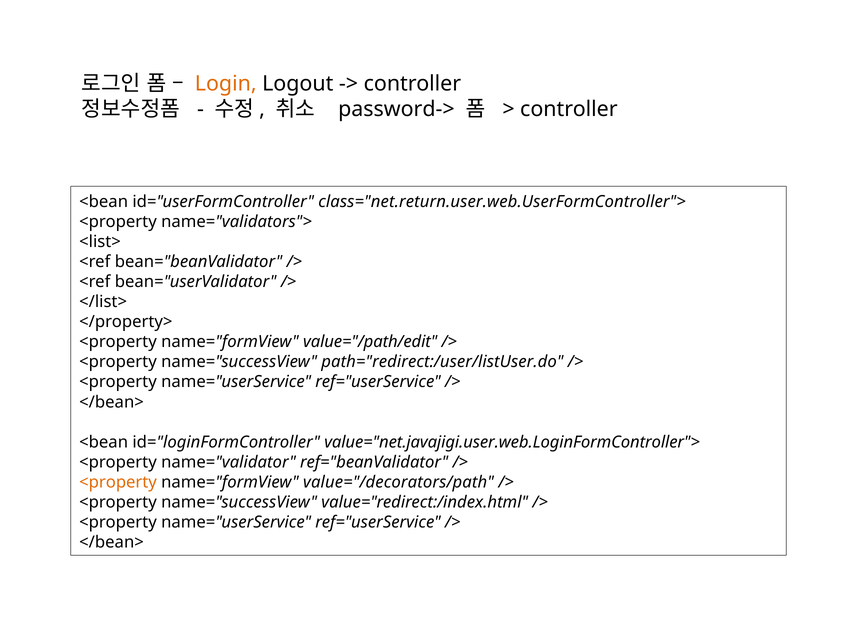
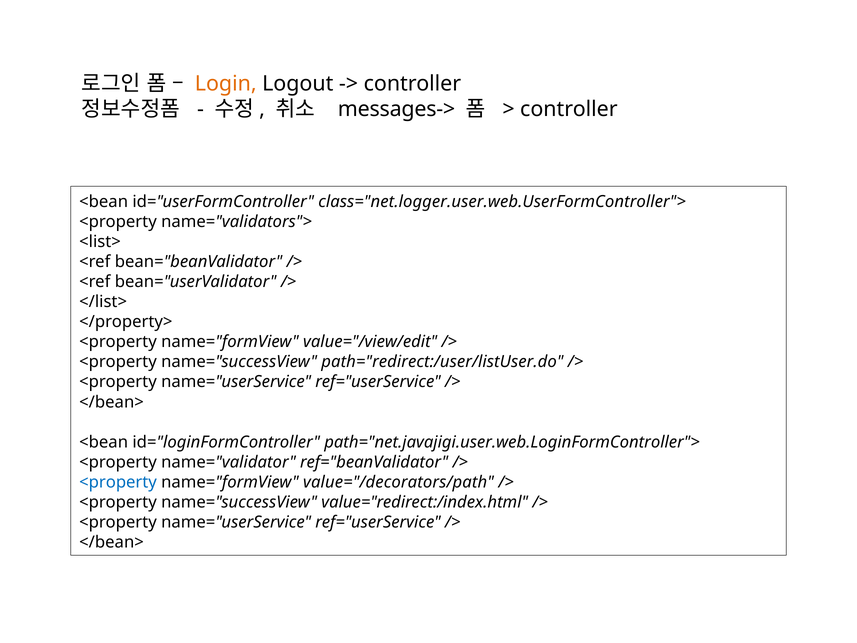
password->: password-> -> messages-> (397, 109)
class="net.return.user.web.UserFormController">: class="net.return.user.web.UserFormController"> -> class="net.logger.user.web.UserFormController"> (502, 202)
value="/path/edit: value="/path/edit -> value="/view/edit (370, 342)
value="net.javajigi.user.web.LoginFormController">: value="net.javajigi.user.web.LoginFormController"> -> path="net.javajigi.user.web.LoginFormController"> (512, 442)
<property colour: orange -> blue (118, 482)
